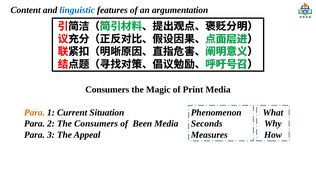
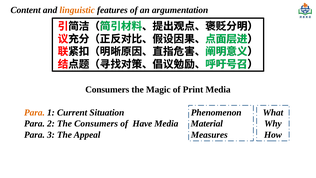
linguistic colour: blue -> orange (77, 10)
Been: Been -> Have (142, 124)
Seconds: Seconds -> Material (207, 124)
